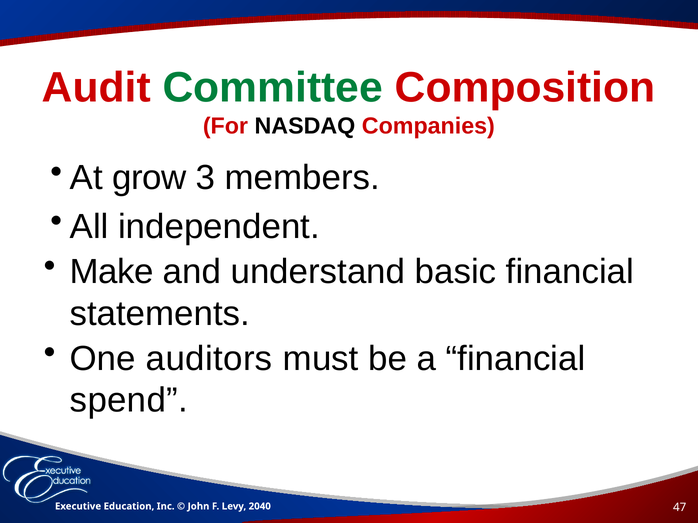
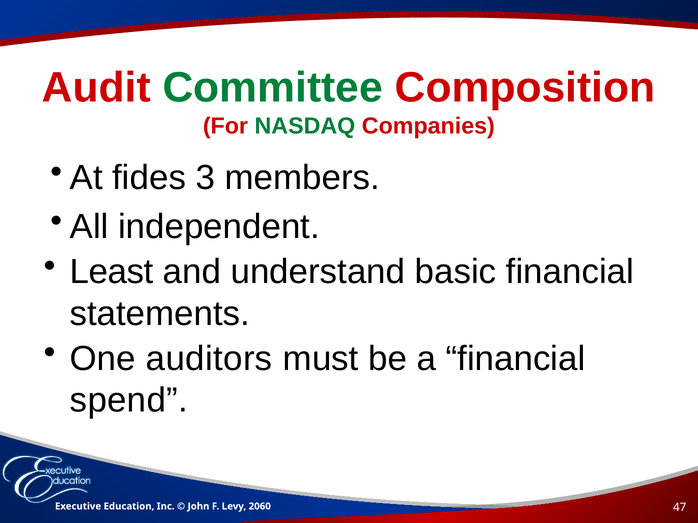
NASDAQ colour: black -> green (305, 126)
grow: grow -> fides (149, 178)
Make: Make -> Least (112, 272)
2040: 2040 -> 2060 (260, 507)
